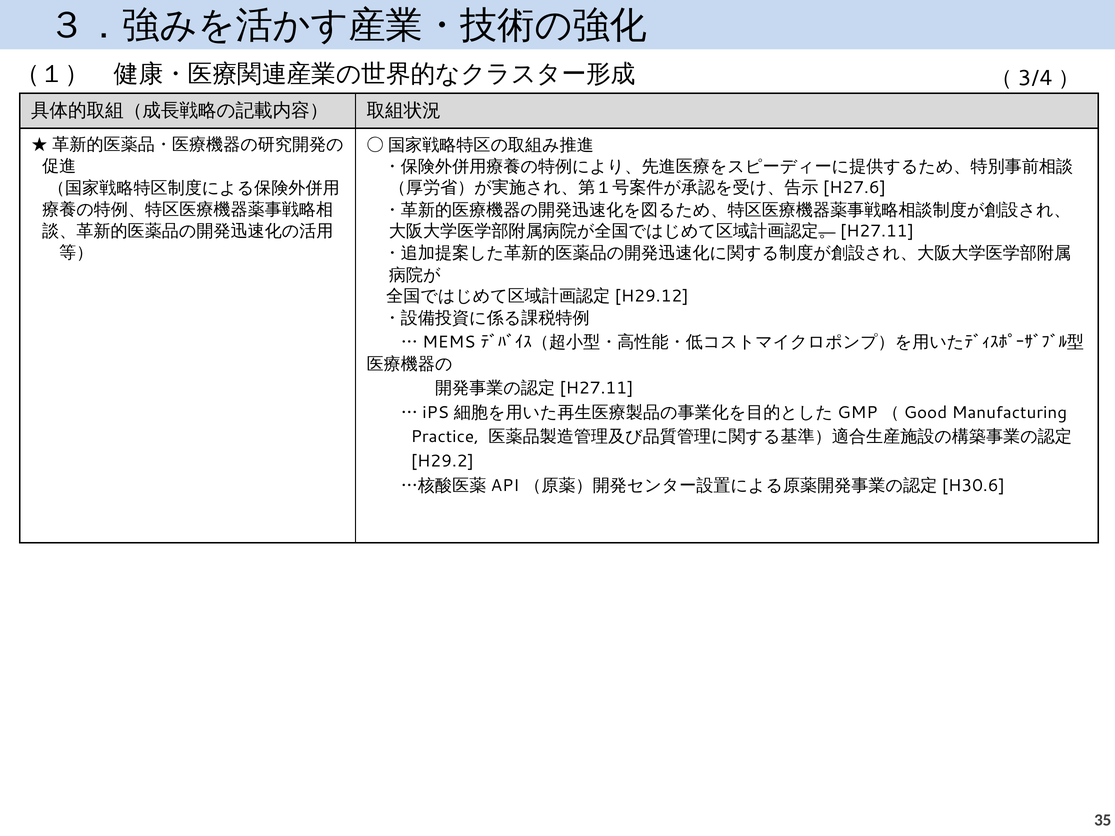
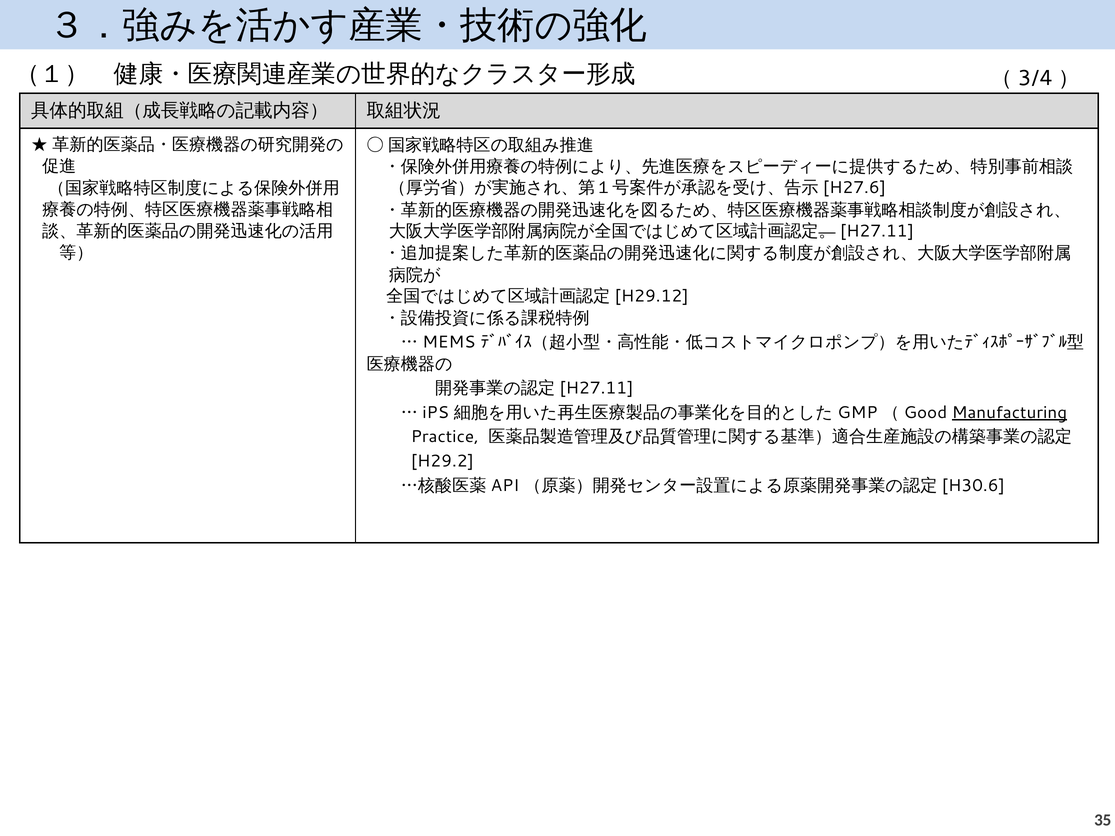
Manufacturing underline: none -> present (1009, 413)
